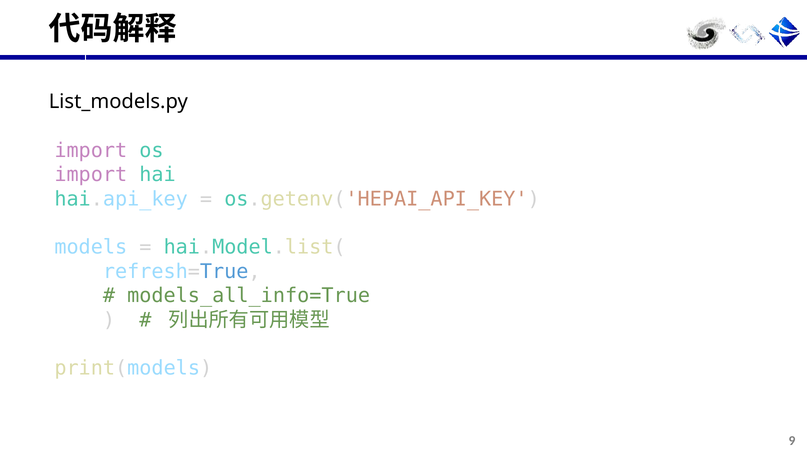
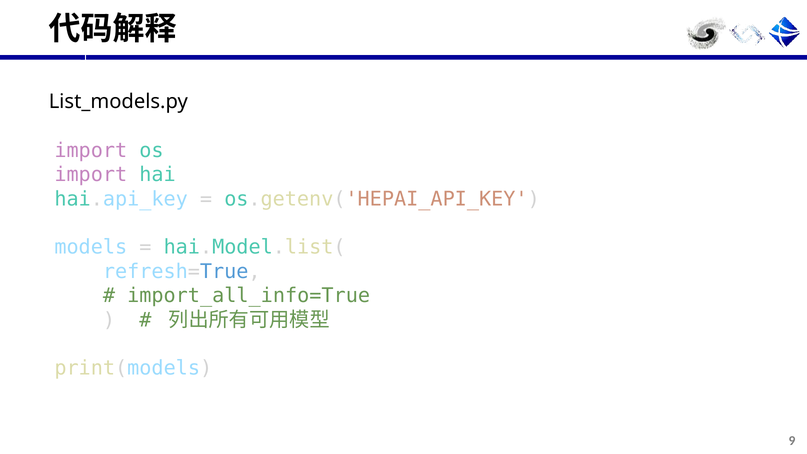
models_all_info=True: models_all_info=True -> import_all_info=True (249, 296)
